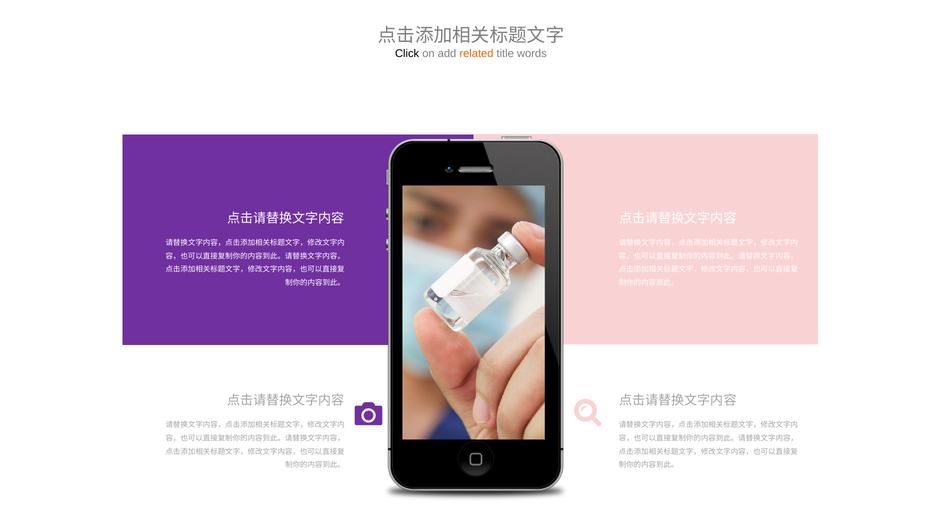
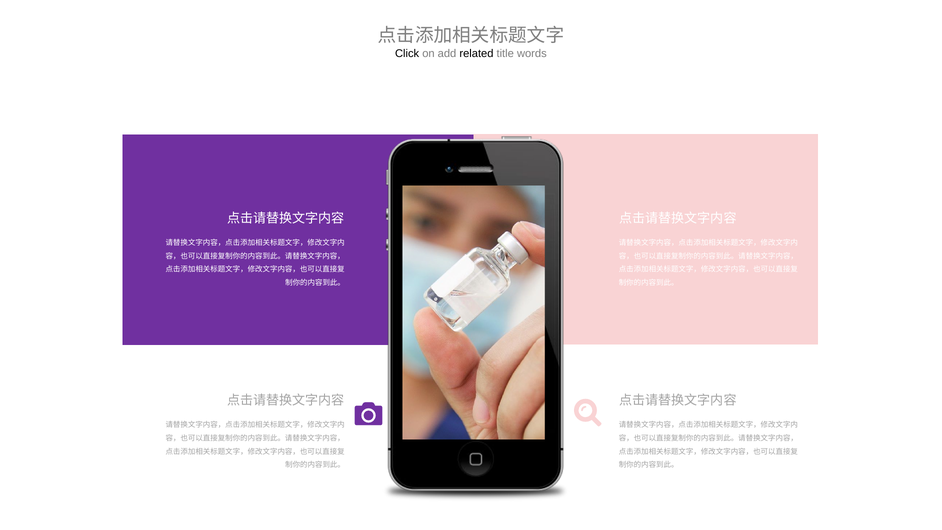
related colour: orange -> black (476, 54)
